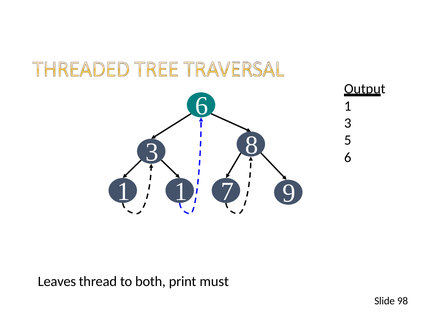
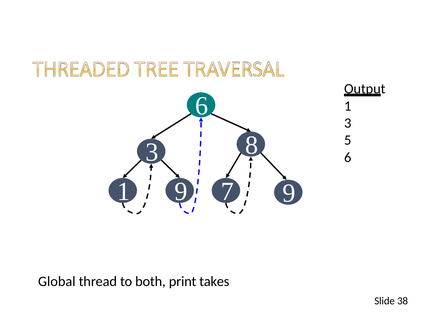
1 1: 1 -> 9 (181, 191)
Leaves: Leaves -> Global (57, 281)
must: must -> takes (214, 281)
98: 98 -> 38 (403, 300)
